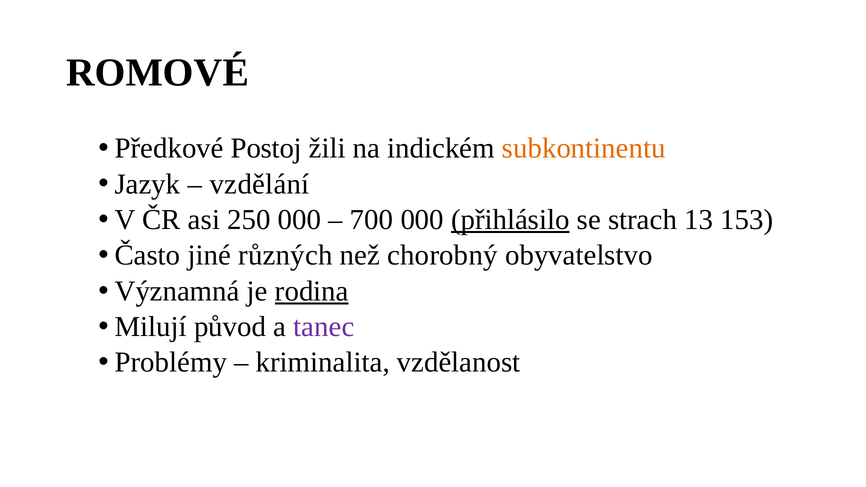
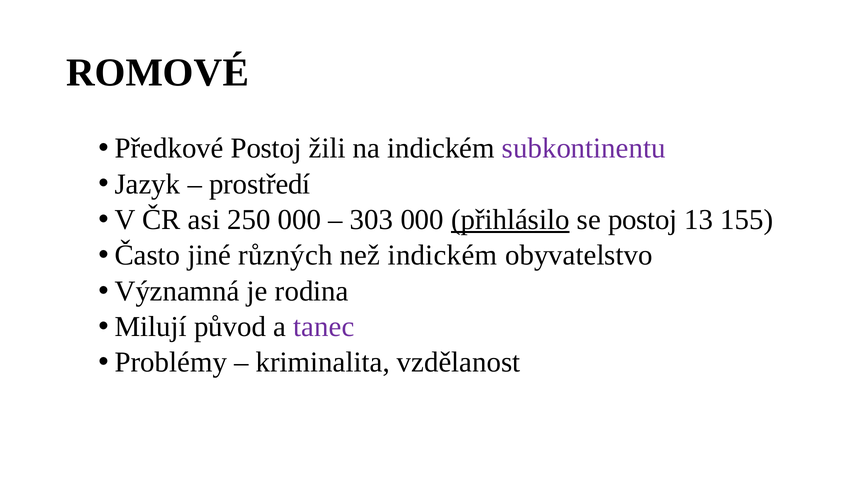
subkontinentu colour: orange -> purple (584, 148)
vzdělání: vzdělání -> prostředí (260, 184)
700: 700 -> 303 (372, 220)
se strach: strach -> postoj (643, 220)
153: 153 -> 155 (747, 220)
než chorobný: chorobný -> indickém (442, 255)
rodina underline: present -> none (312, 291)
